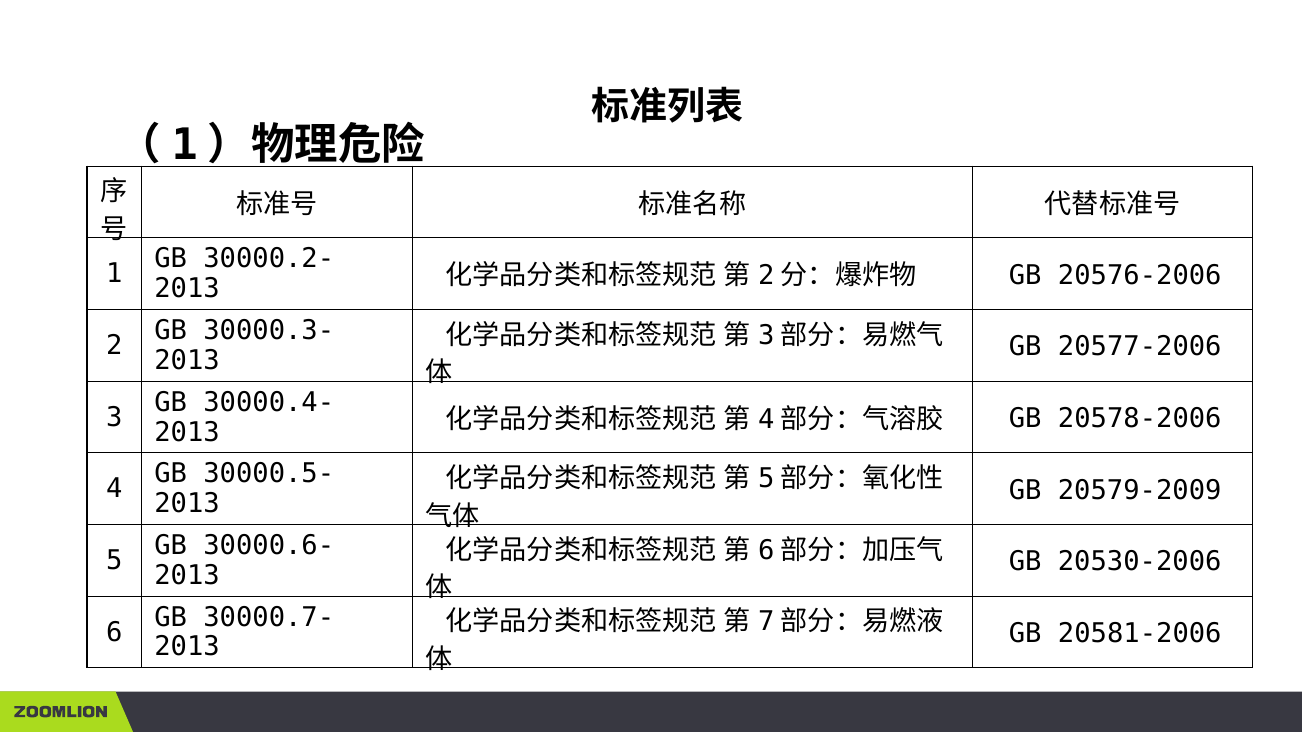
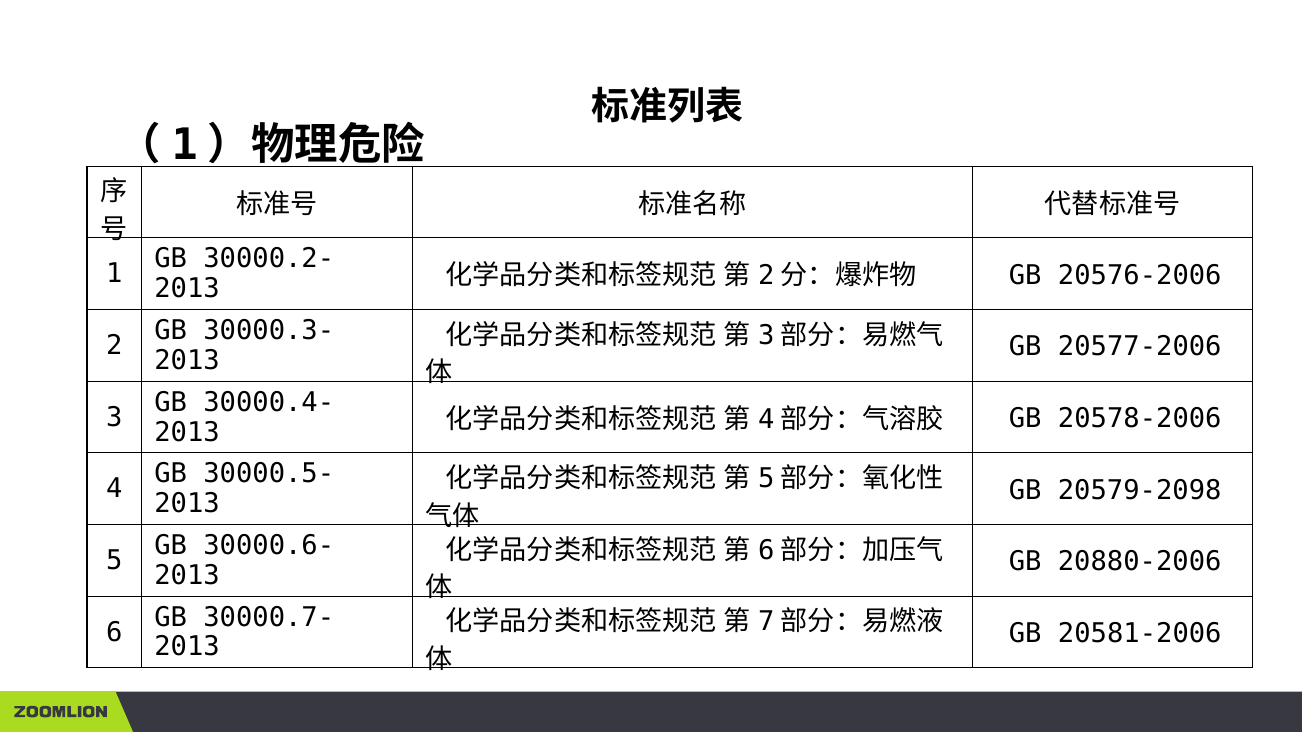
20579-2009: 20579-2009 -> 20579-2098 (1140, 491)
20530-2006: 20530-2006 -> 20880-2006 (1140, 562)
